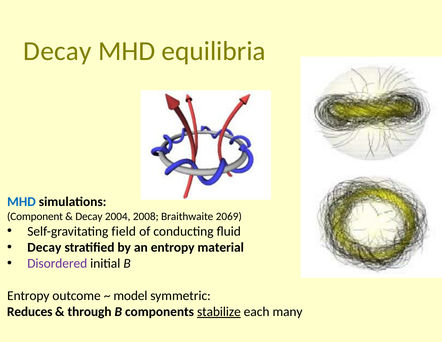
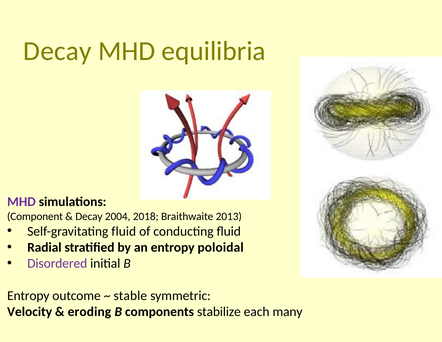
MHD colour: blue -> purple (21, 202)
2008: 2008 -> 2018 (146, 216)
2069: 2069 -> 2013 (229, 216)
Self-gravitating field: field -> fluid (124, 231)
Decay: Decay -> Radial (44, 247)
material: material -> poloidal (221, 247)
model: model -> stable (130, 295)
Reduces: Reduces -> Velocity (30, 311)
through: through -> eroding (89, 311)
stabilize underline: present -> none (219, 311)
